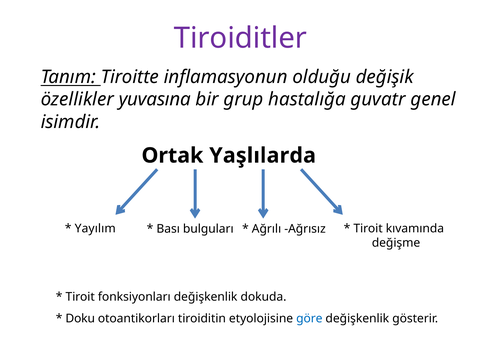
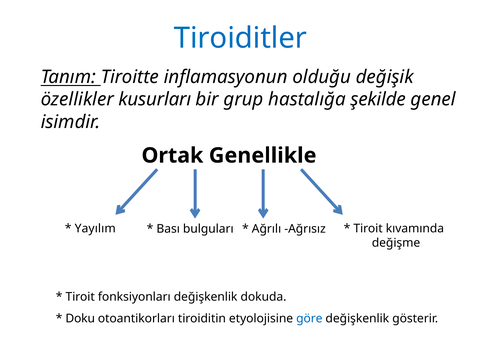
Tiroiditler colour: purple -> blue (240, 38)
yuvasına: yuvasına -> kusurları (155, 99)
guvatr: guvatr -> şekilde (378, 99)
Yaşlılarda: Yaşlılarda -> Genellikle (263, 155)
